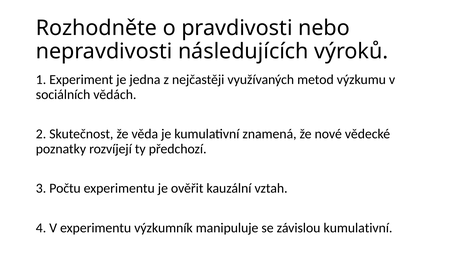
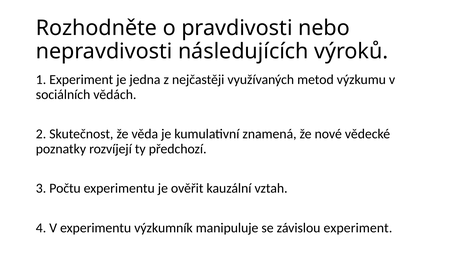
závislou kumulativní: kumulativní -> experiment (358, 227)
